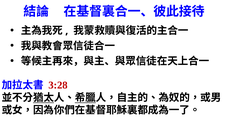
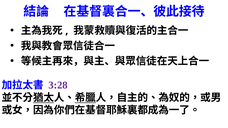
3:28 colour: red -> purple (58, 85)
